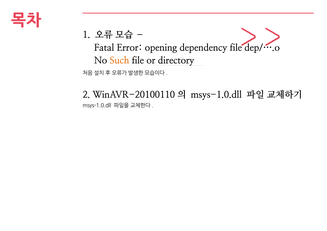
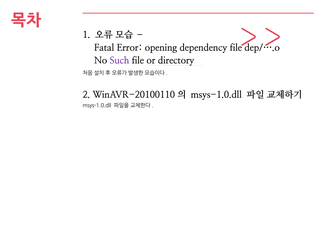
Such colour: orange -> purple (119, 61)
